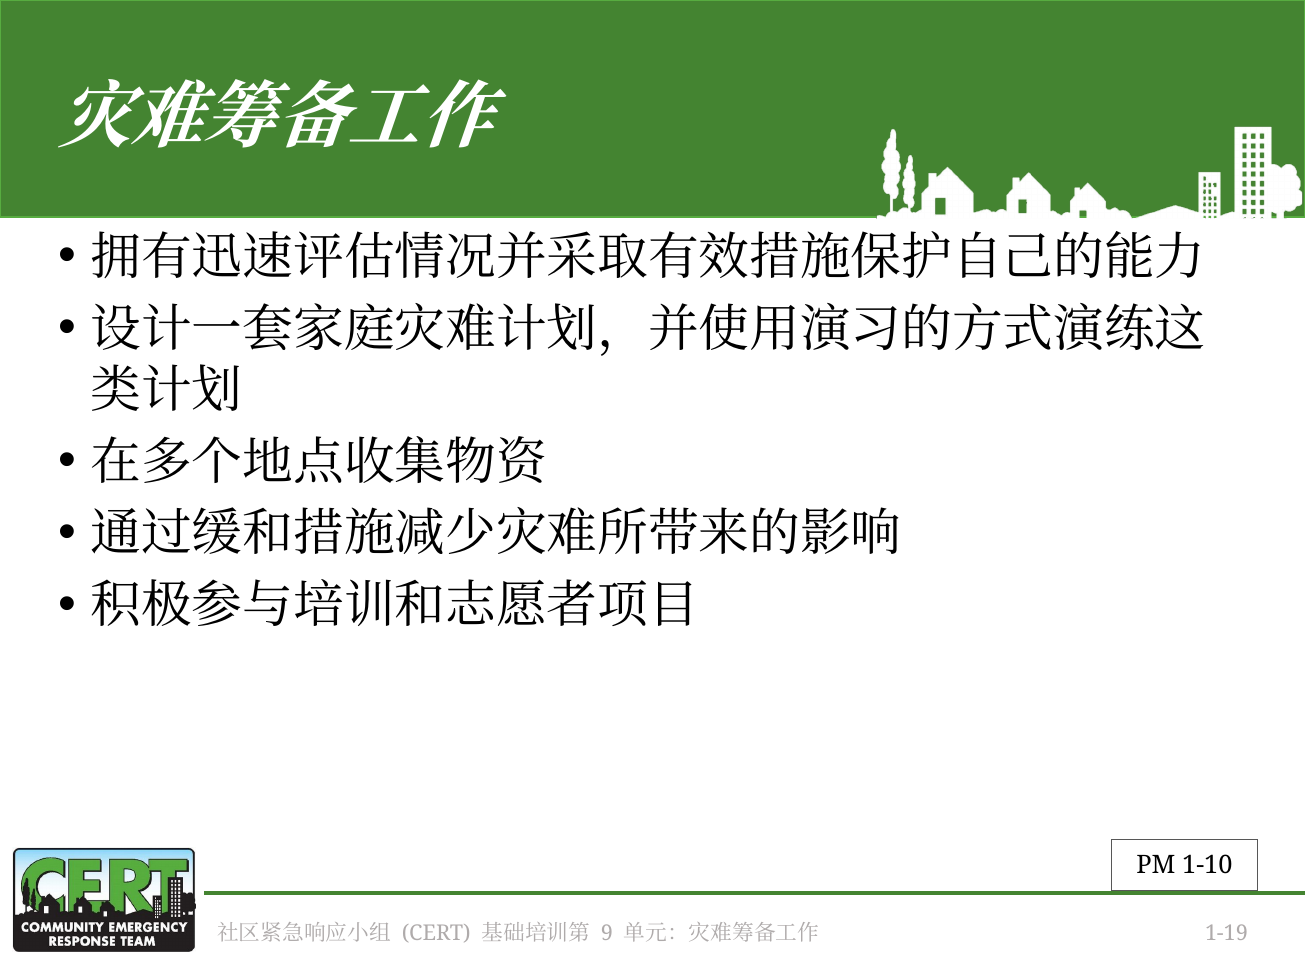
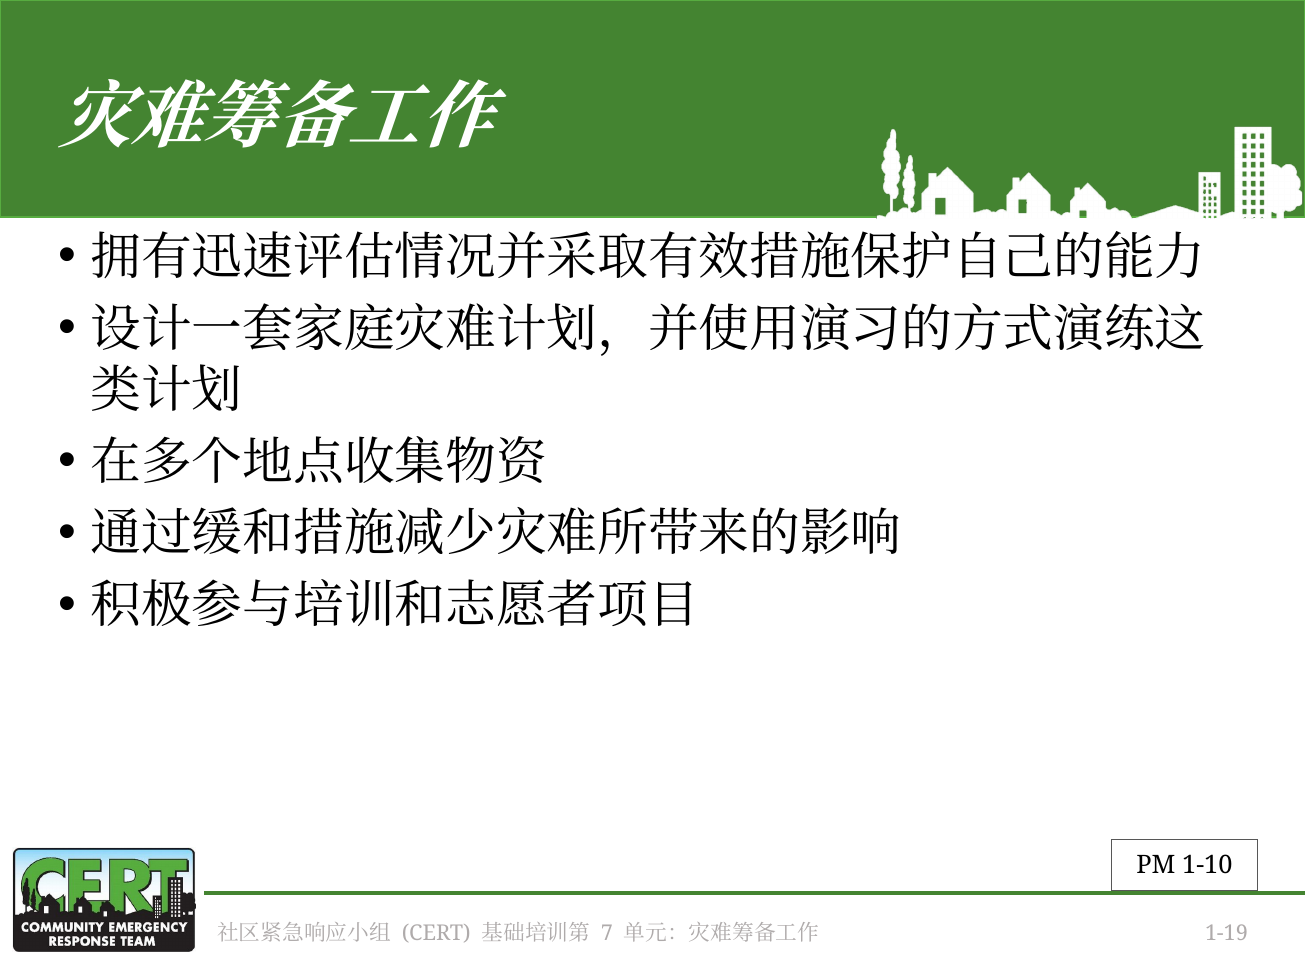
9: 9 -> 7 (607, 933)
